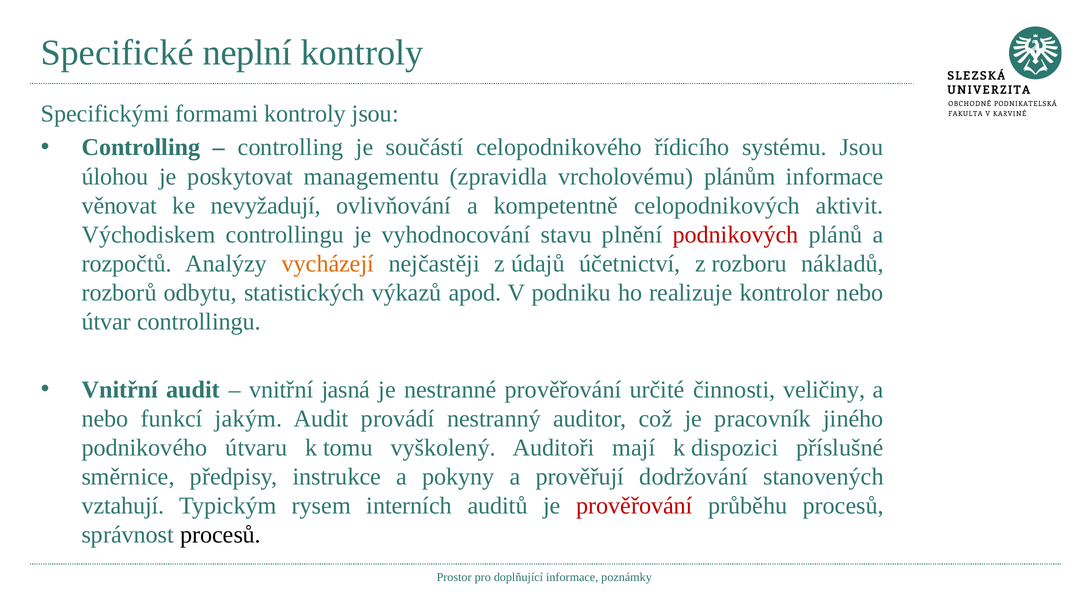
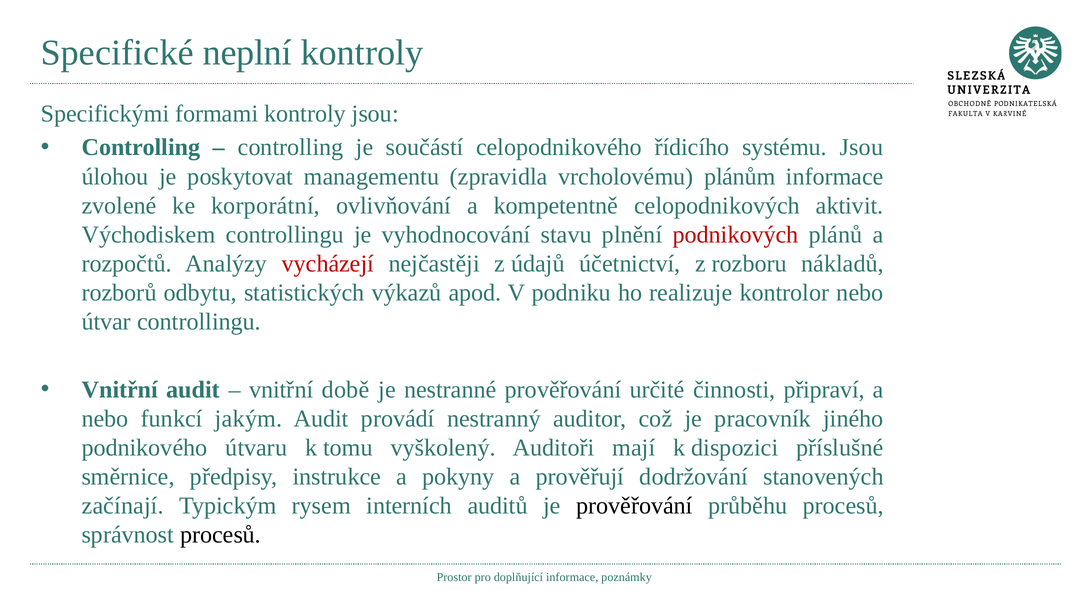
věnovat: věnovat -> zvolené (119, 205)
nevyžadují: nevyžadují -> korporátní (266, 205)
vycházejí colour: orange -> red (328, 263)
jasná: jasná -> době (346, 389)
veličiny: veličiny -> připraví (824, 389)
vztahují: vztahují -> začínají (123, 505)
prověřování colour: red -> black (634, 505)
